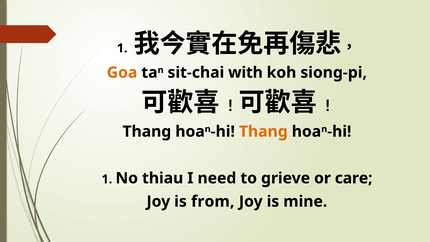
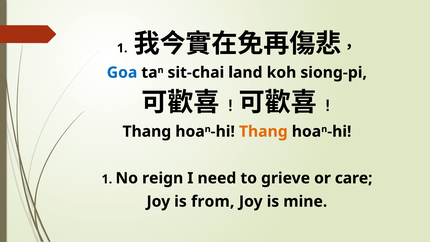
Goa colour: orange -> blue (122, 73)
with: with -> land (245, 73)
thiau: thiau -> reign (163, 178)
